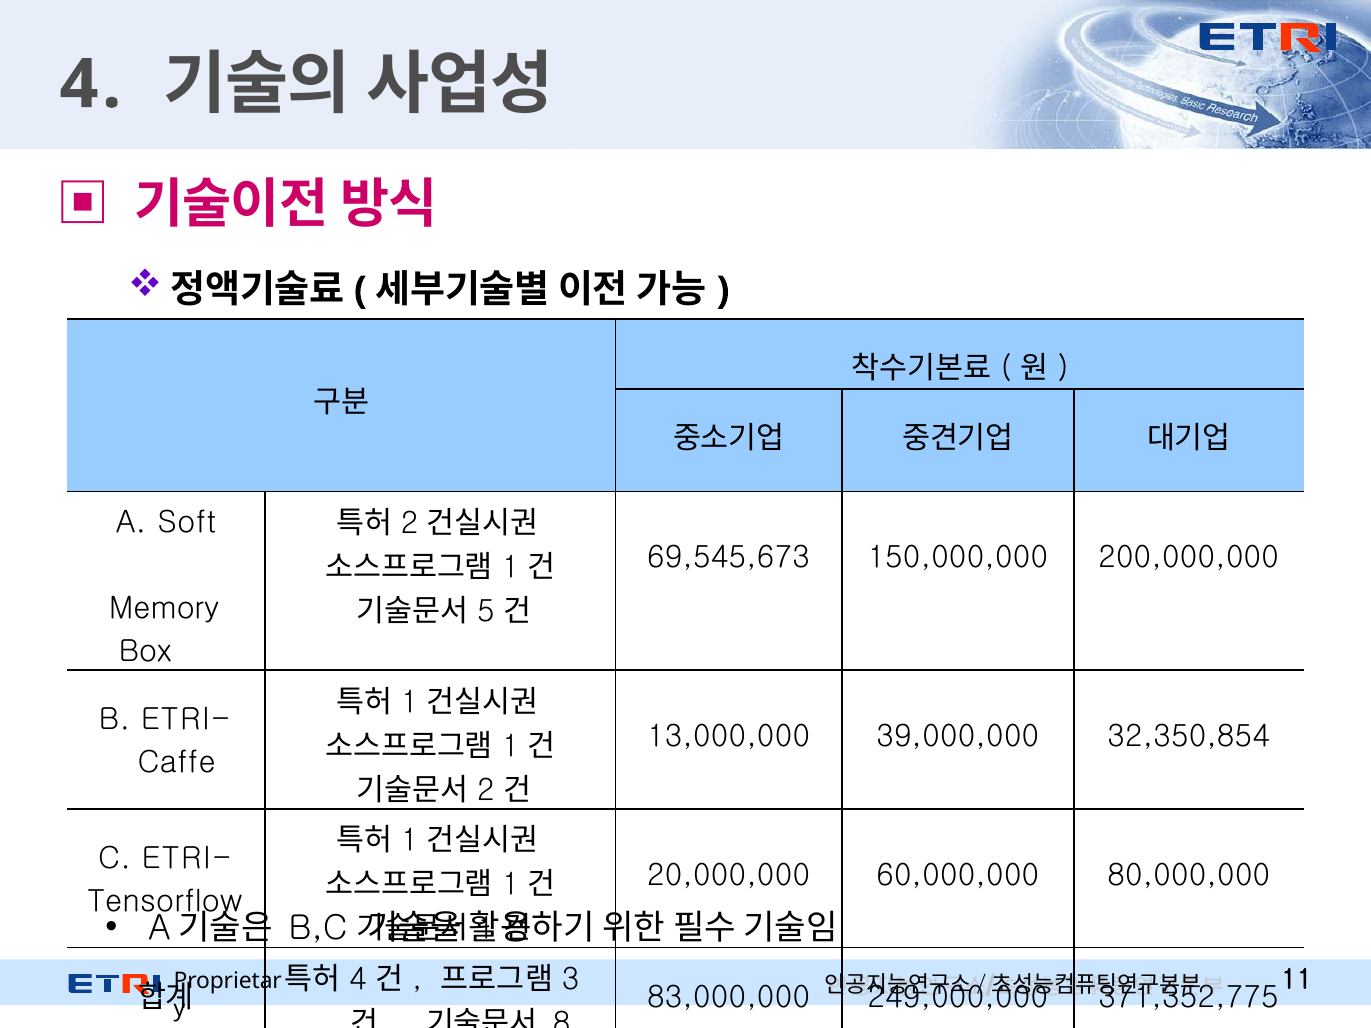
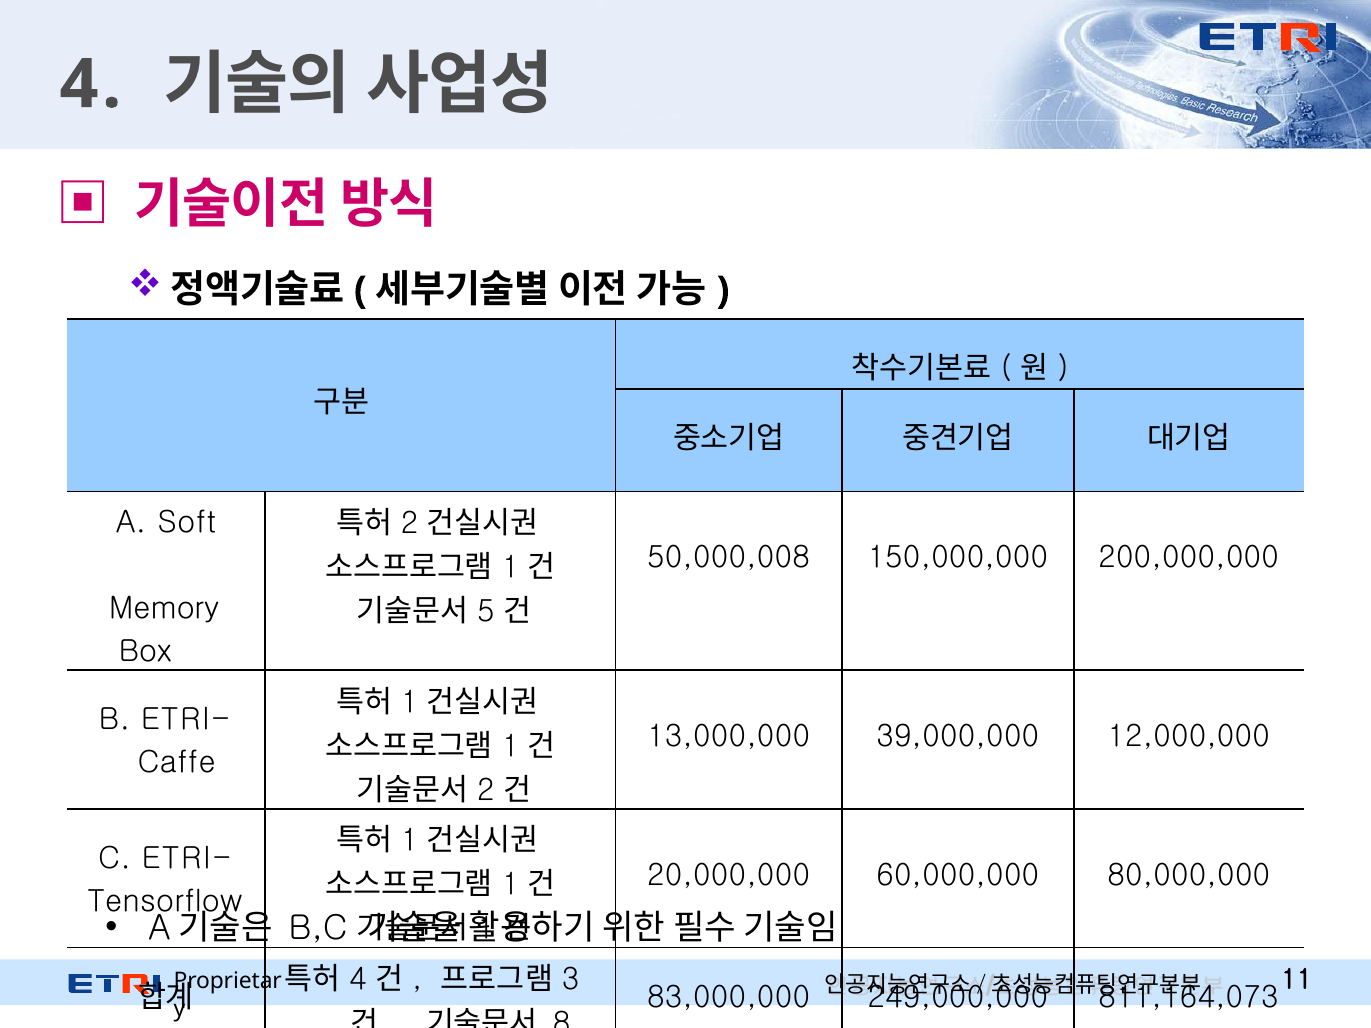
69,545,673: 69,545,673 -> 50,000,008 (728, 558)
32,350,854: 32,350,854 -> 12,000,000 (1189, 737)
371,352,775: 371,352,775 -> 811,164,073 (1189, 997)
